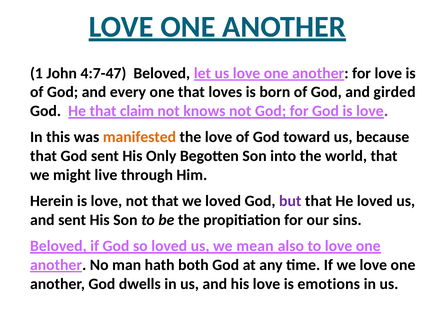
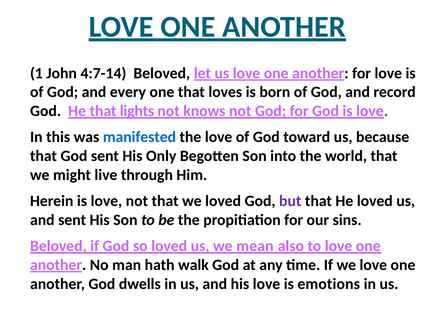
4:7-47: 4:7-47 -> 4:7-14 (103, 73)
girded: girded -> record (395, 92)
claim: claim -> lights (137, 111)
manifested colour: orange -> blue (139, 137)
both: both -> walk (193, 264)
